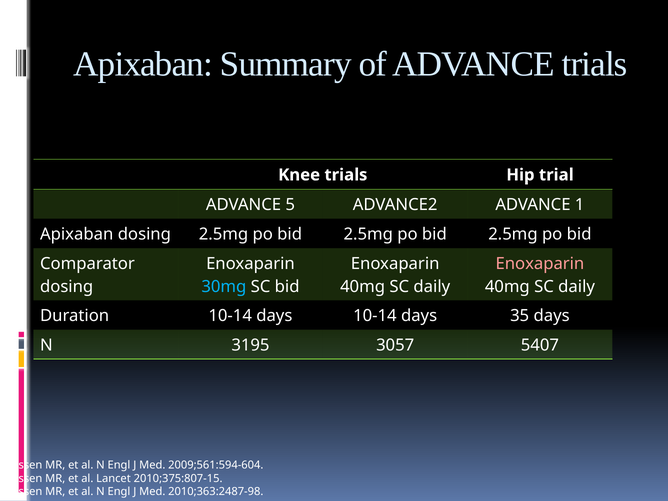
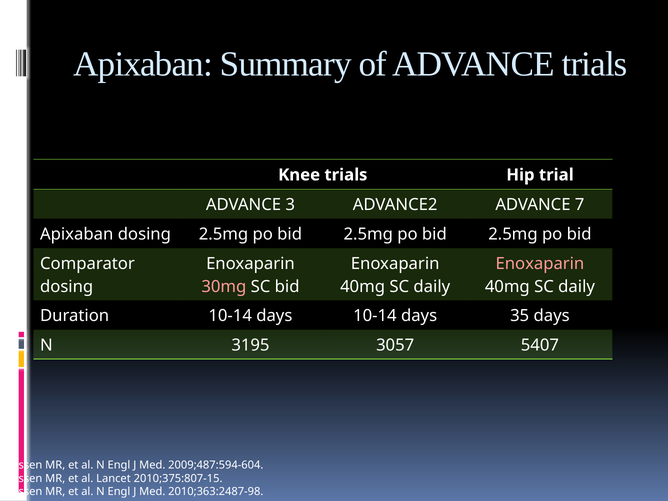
5: 5 -> 3 (290, 205)
1: 1 -> 7 (580, 205)
30mg colour: light blue -> pink (224, 286)
2009;561:594-604: 2009;561:594-604 -> 2009;487:594-604 (216, 465)
